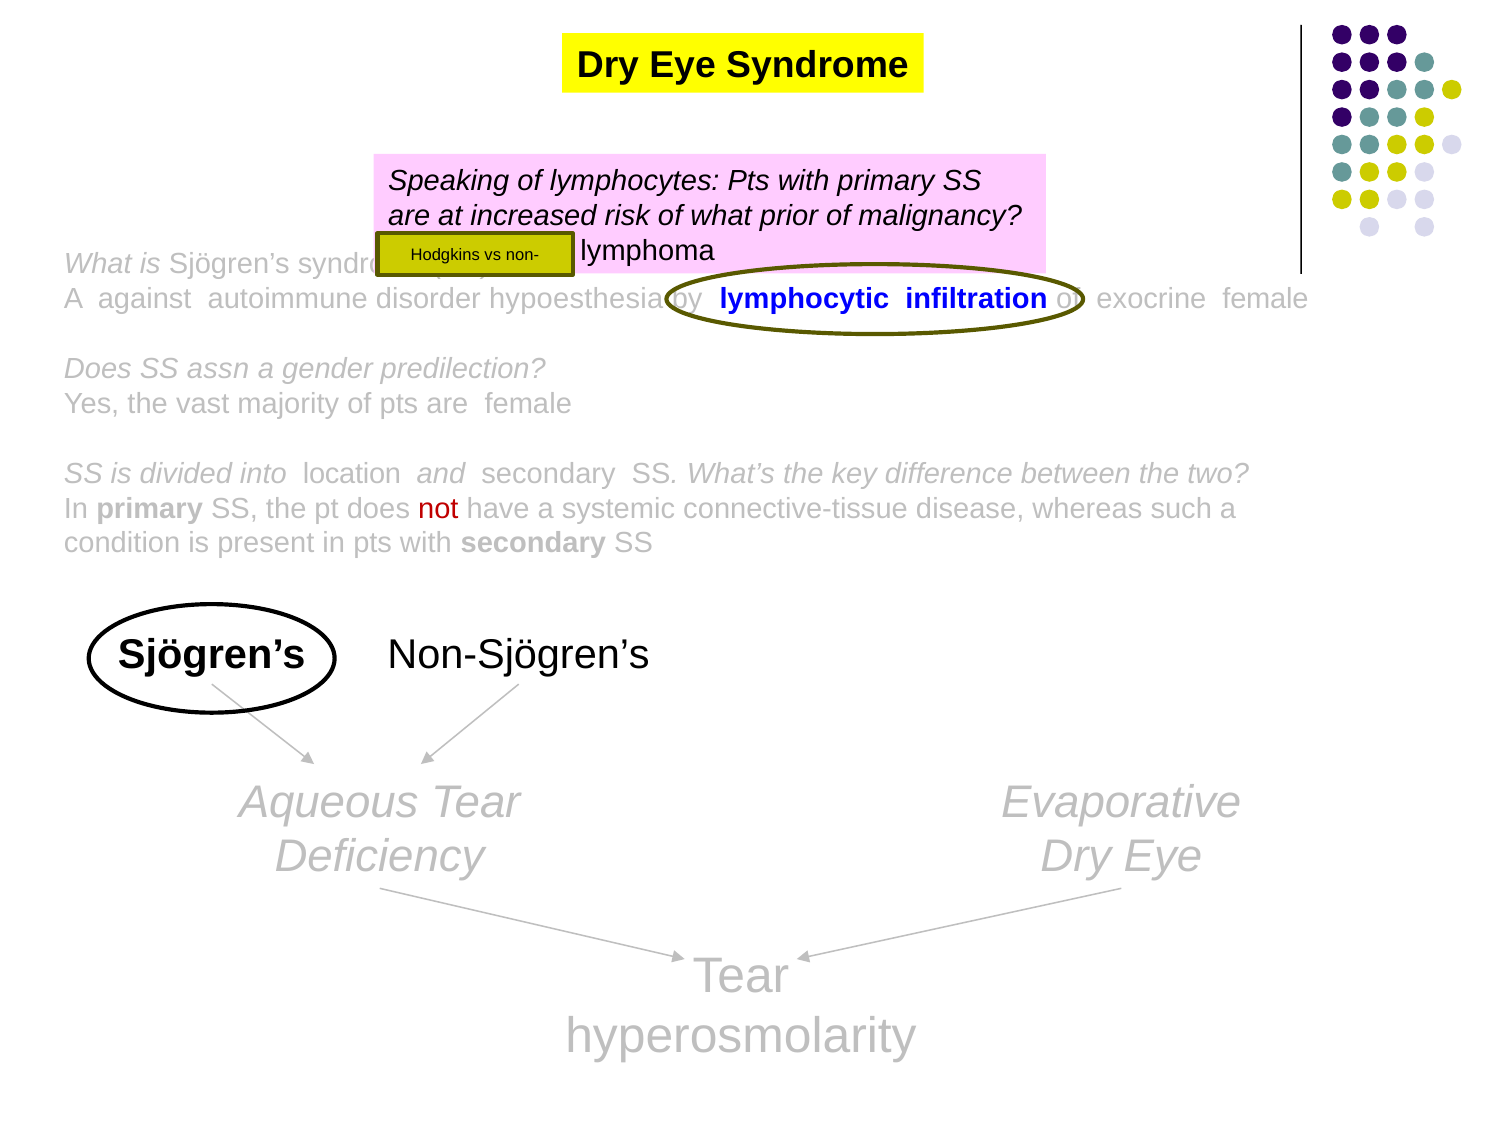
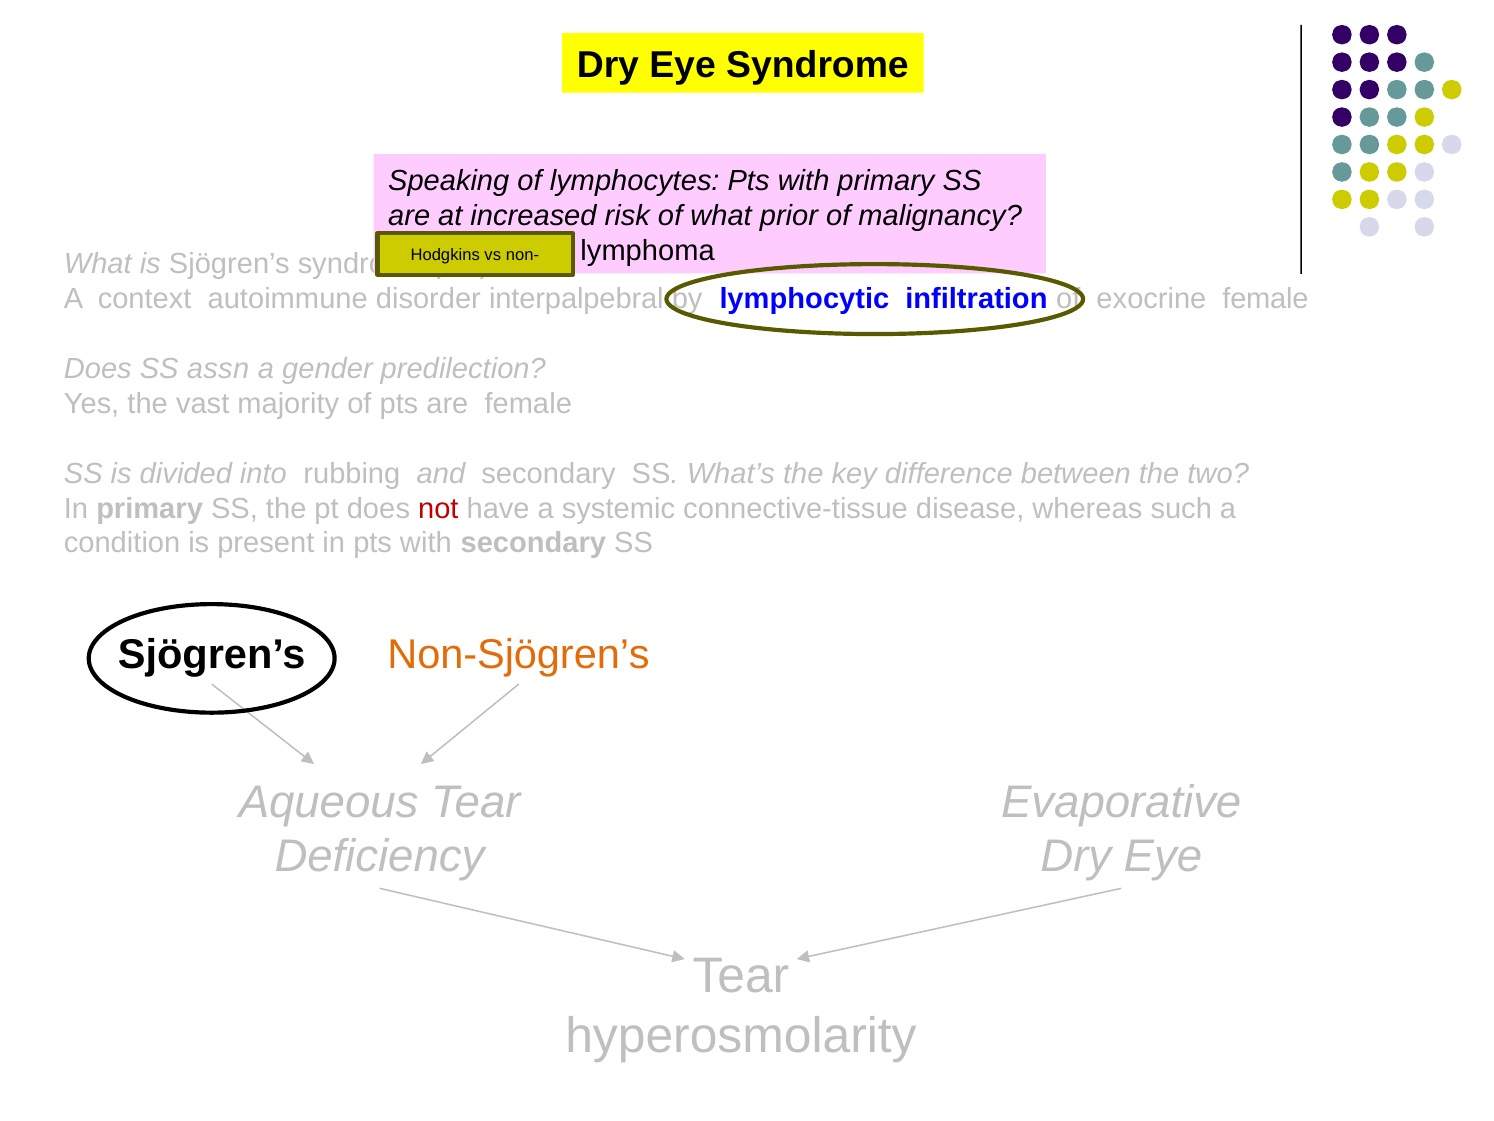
against: against -> context (145, 299)
hypoesthesia: hypoesthesia -> interpalpebral (576, 299)
location: location -> rubbing (352, 473)
Non-Sjögren’s colour: black -> orange (519, 655)
